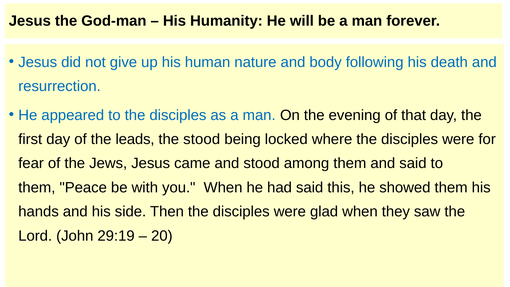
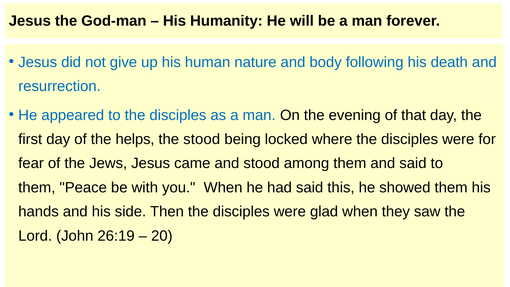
leads: leads -> helps (135, 139)
29:19: 29:19 -> 26:19 (116, 236)
